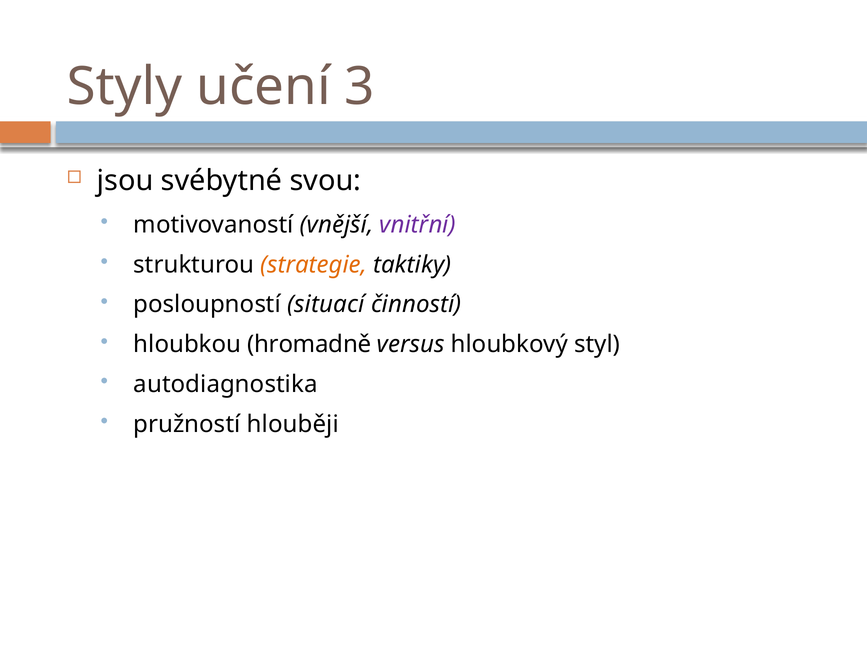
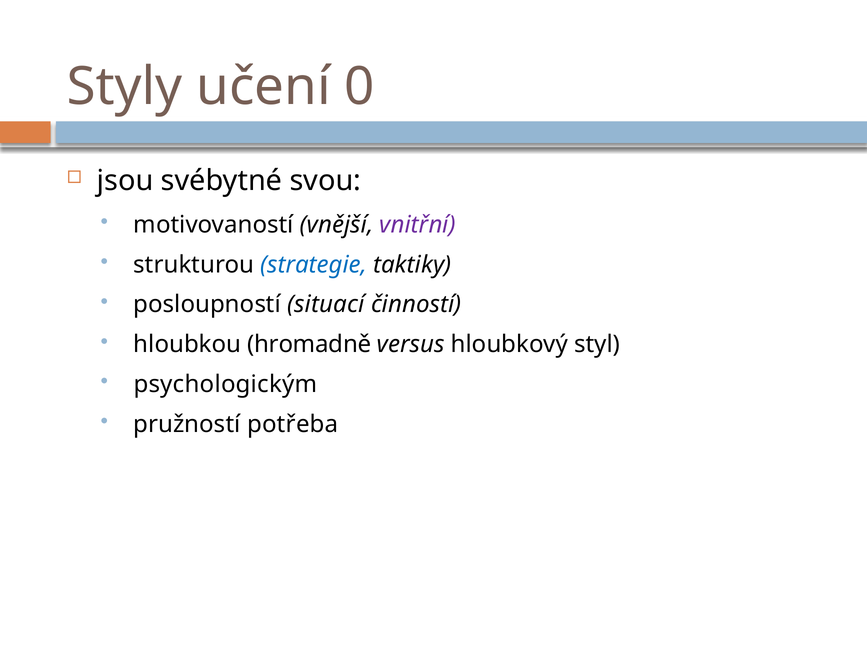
3: 3 -> 0 (360, 87)
strategie colour: orange -> blue (314, 265)
autodiagnostika: autodiagnostika -> psychologickým (225, 384)
hlouběji: hlouběji -> potřeba (293, 424)
